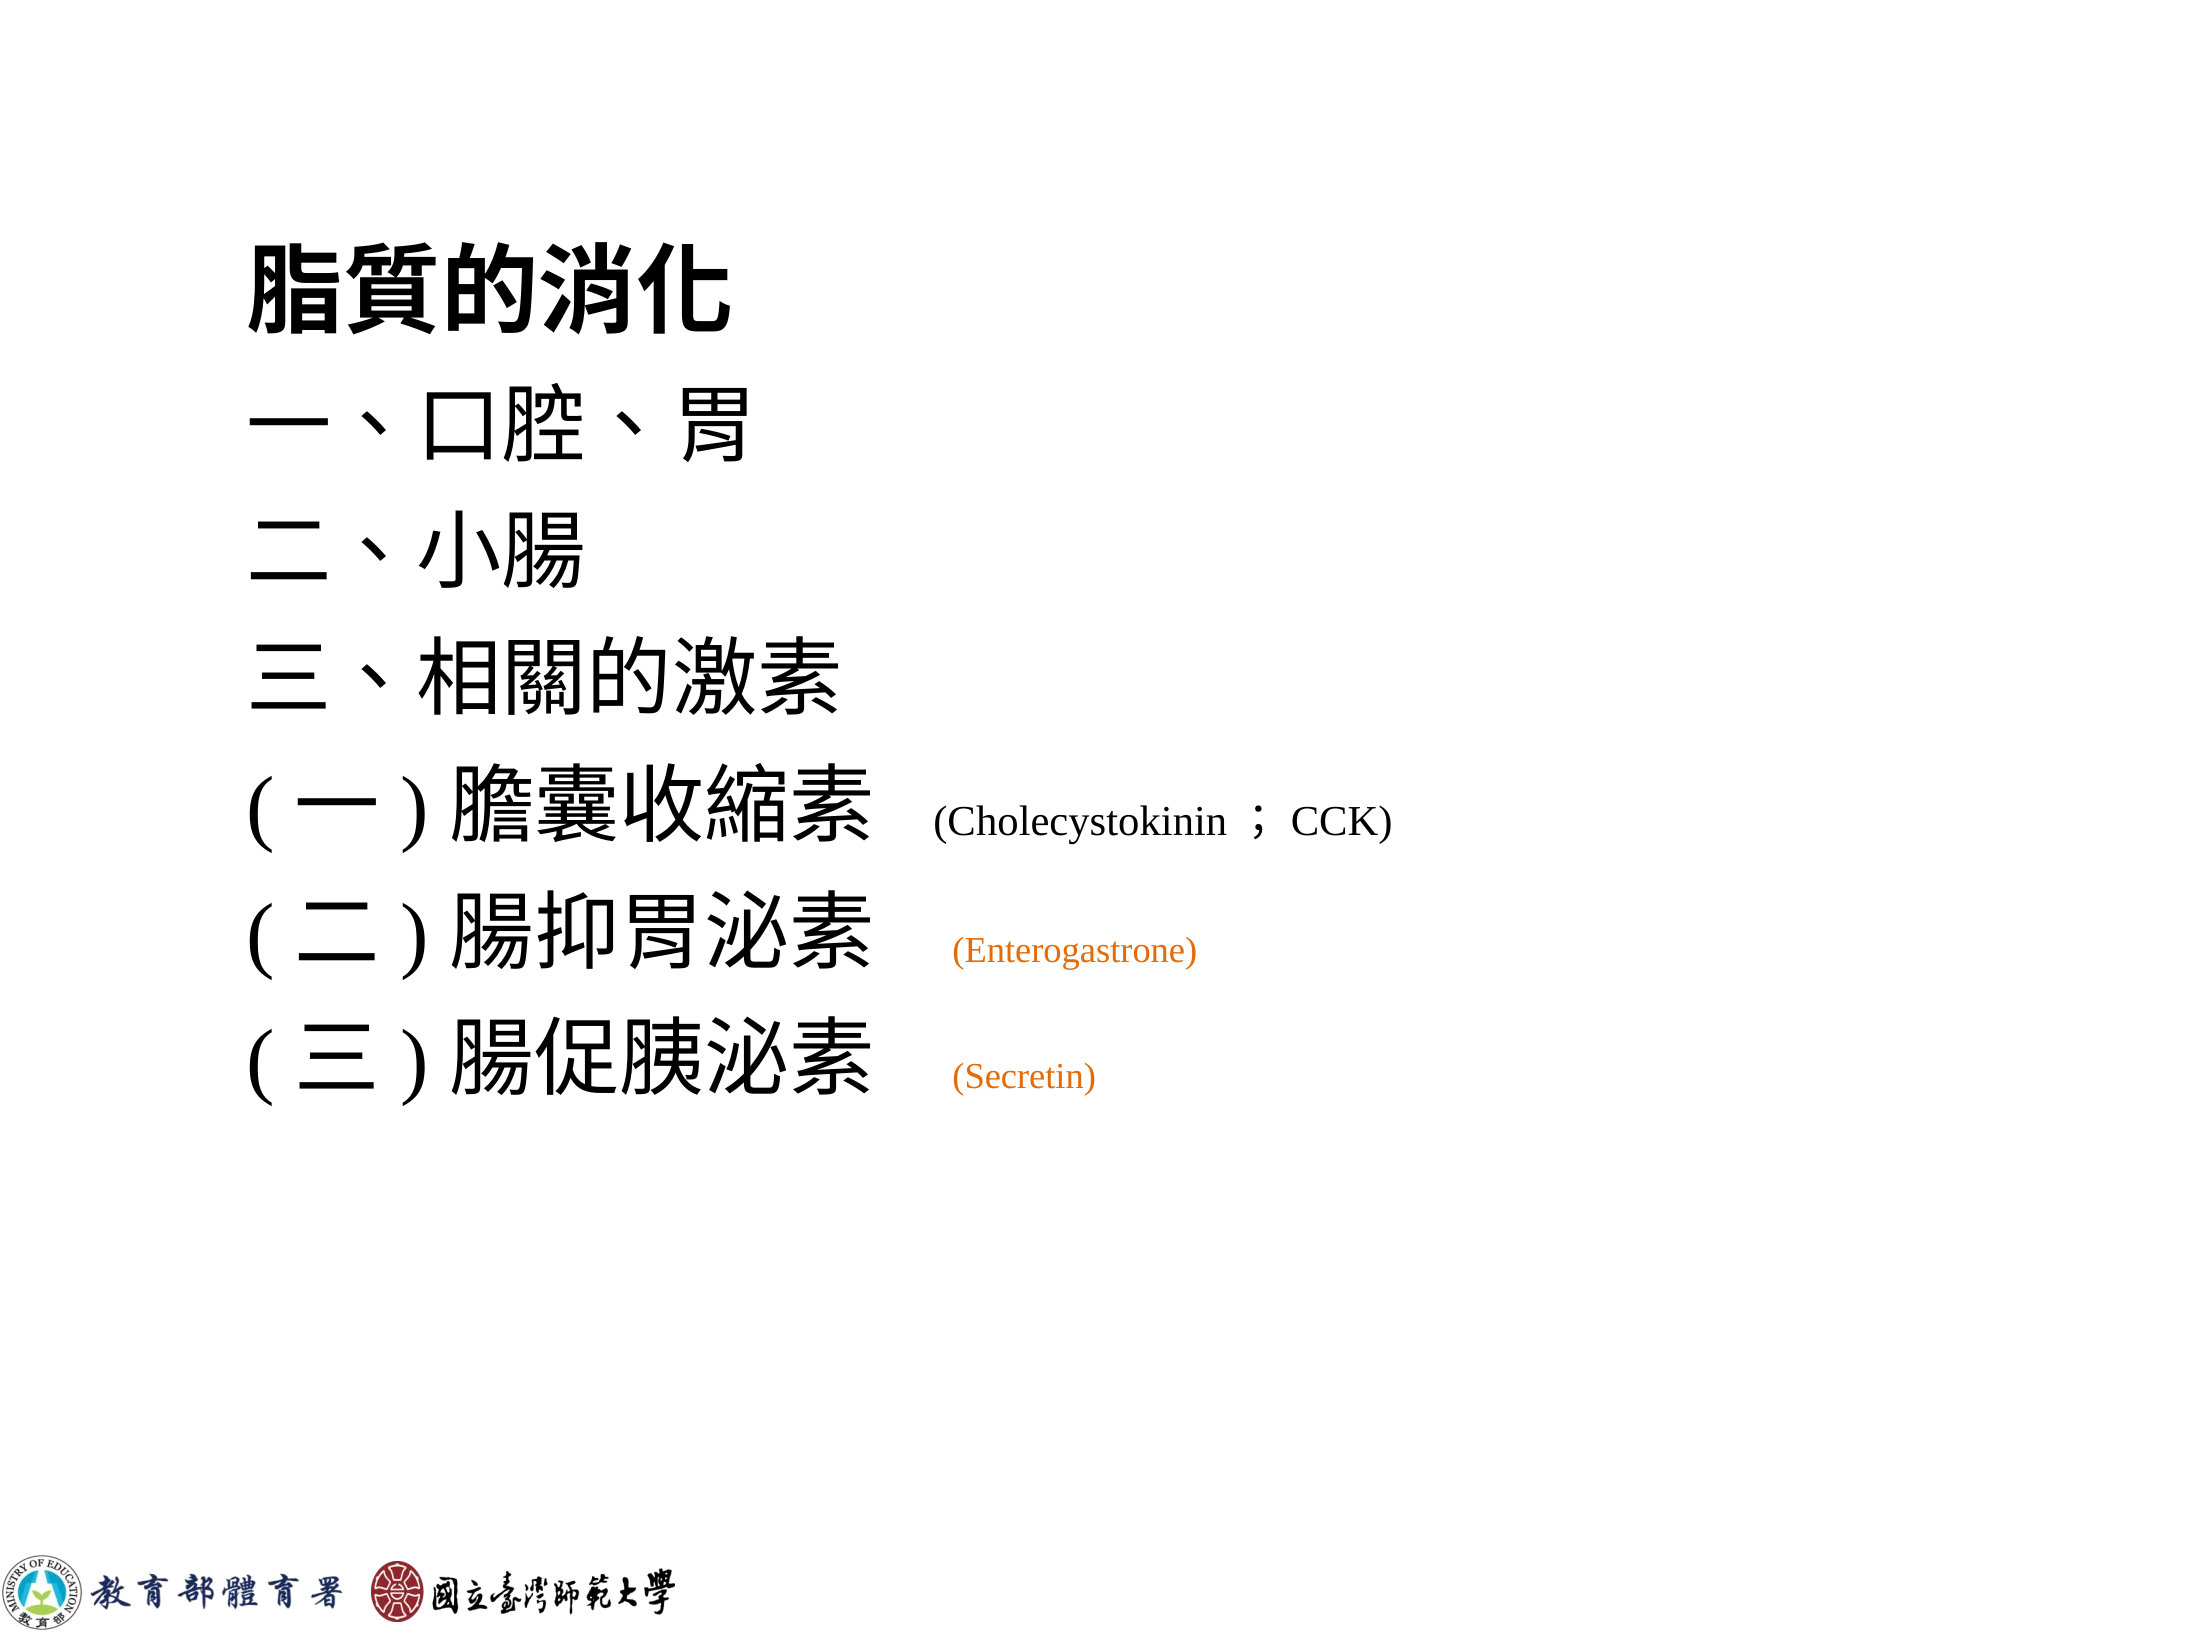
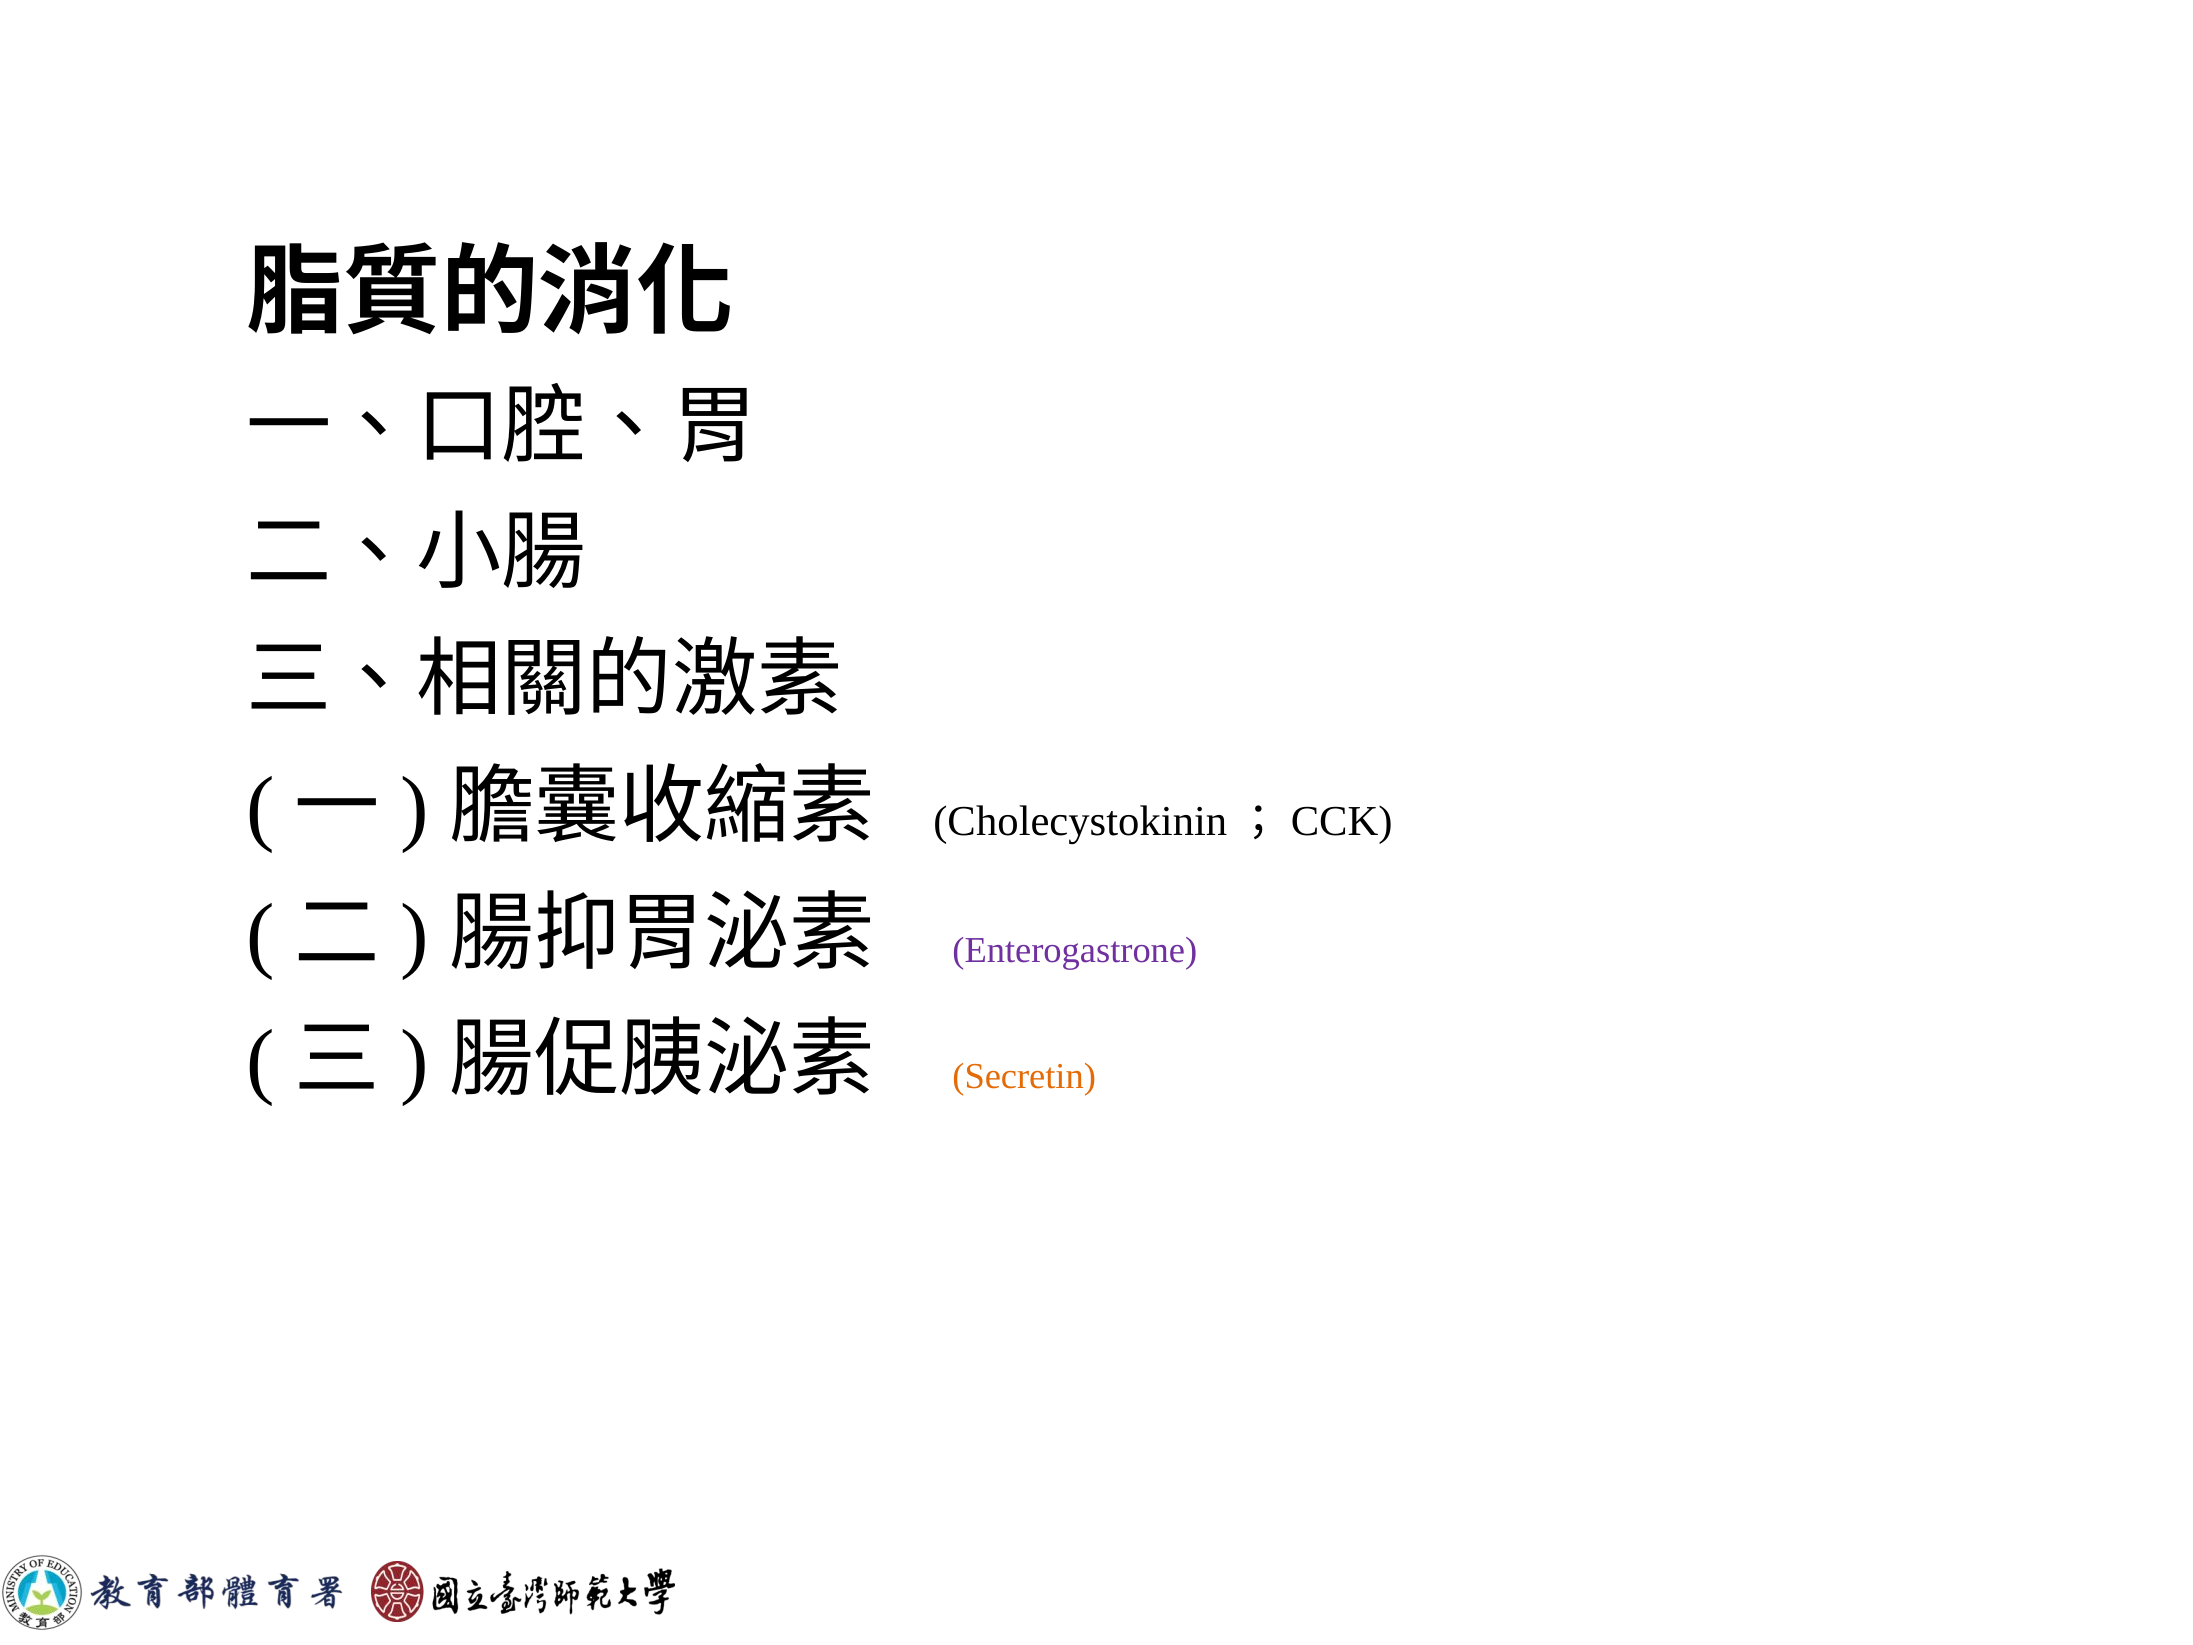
Enterogastrone colour: orange -> purple (1075, 950)
